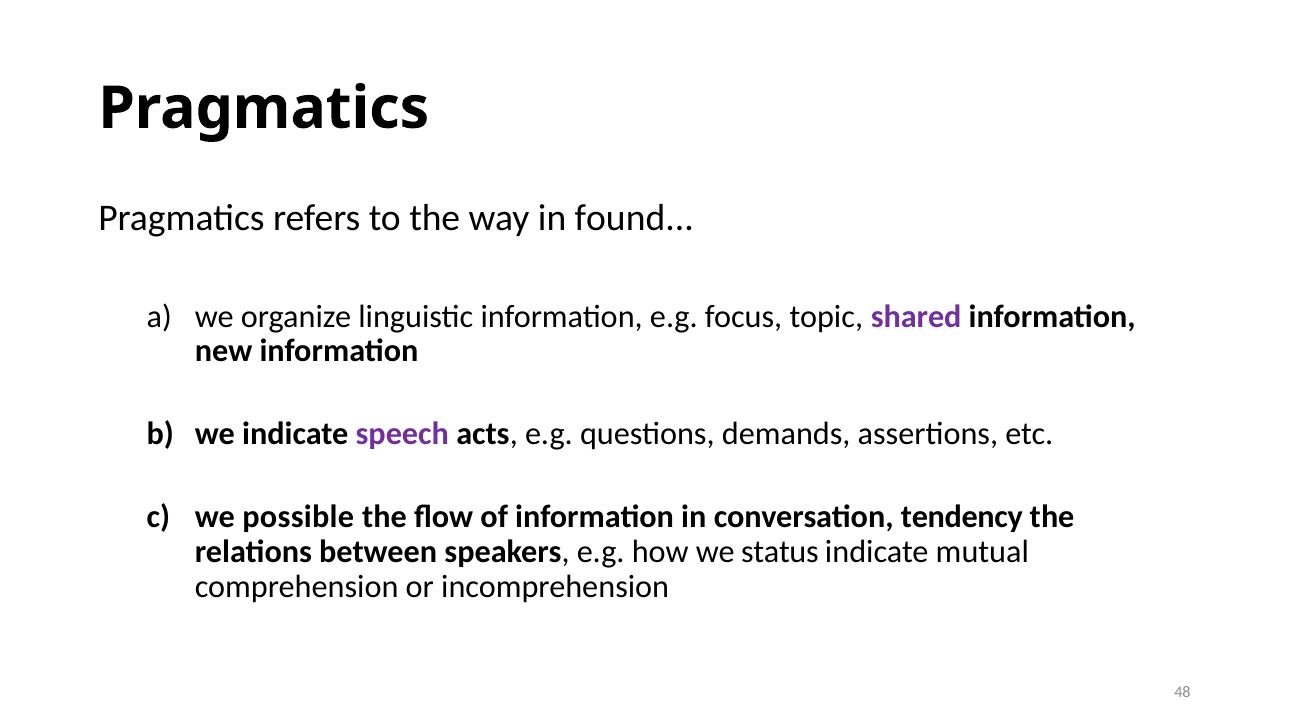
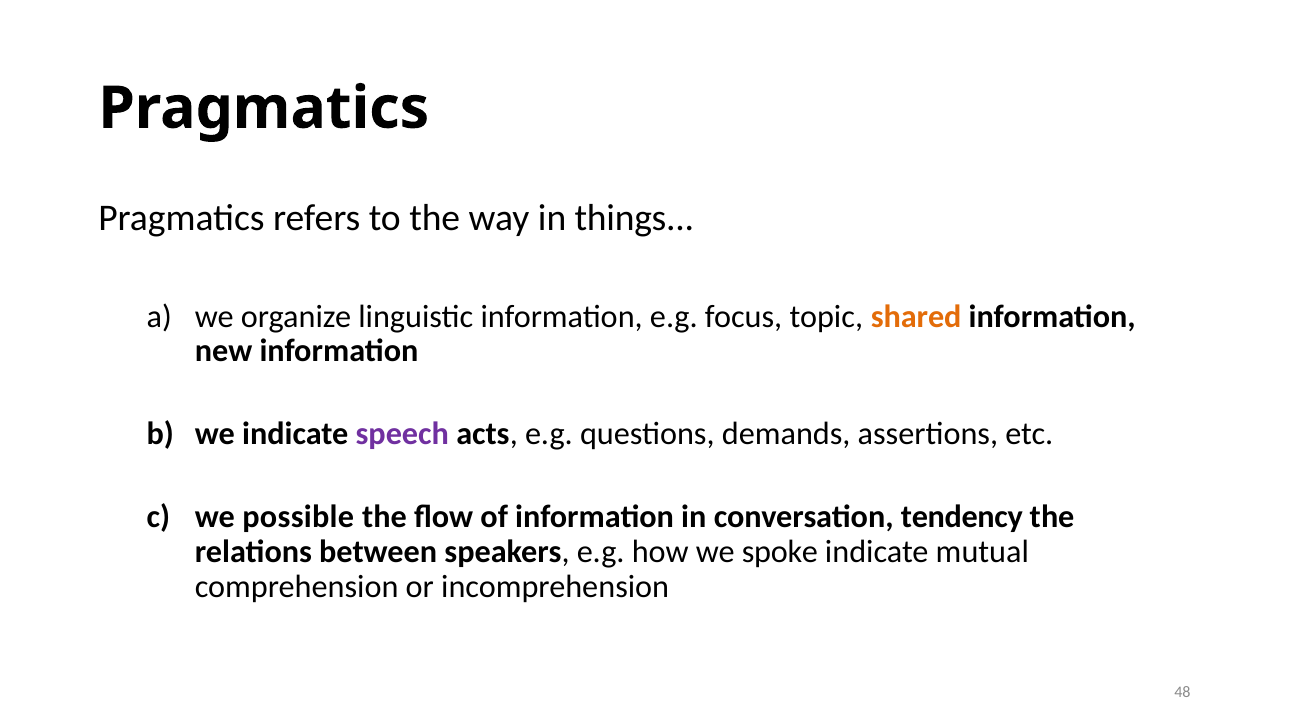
found: found -> things (634, 218)
shared colour: purple -> orange (916, 316)
status: status -> spoke (780, 552)
